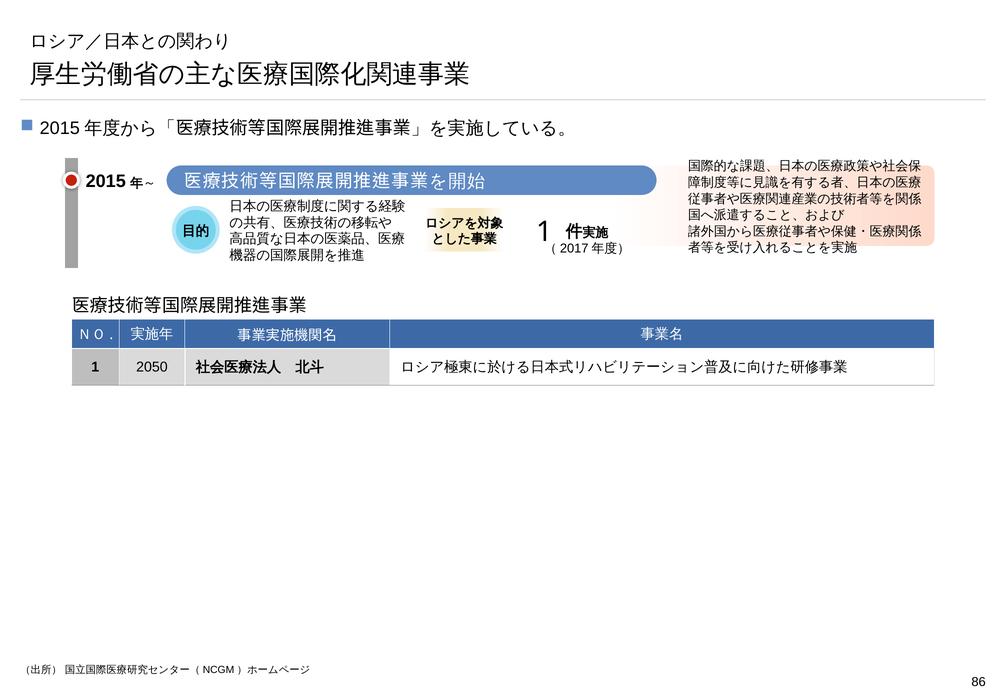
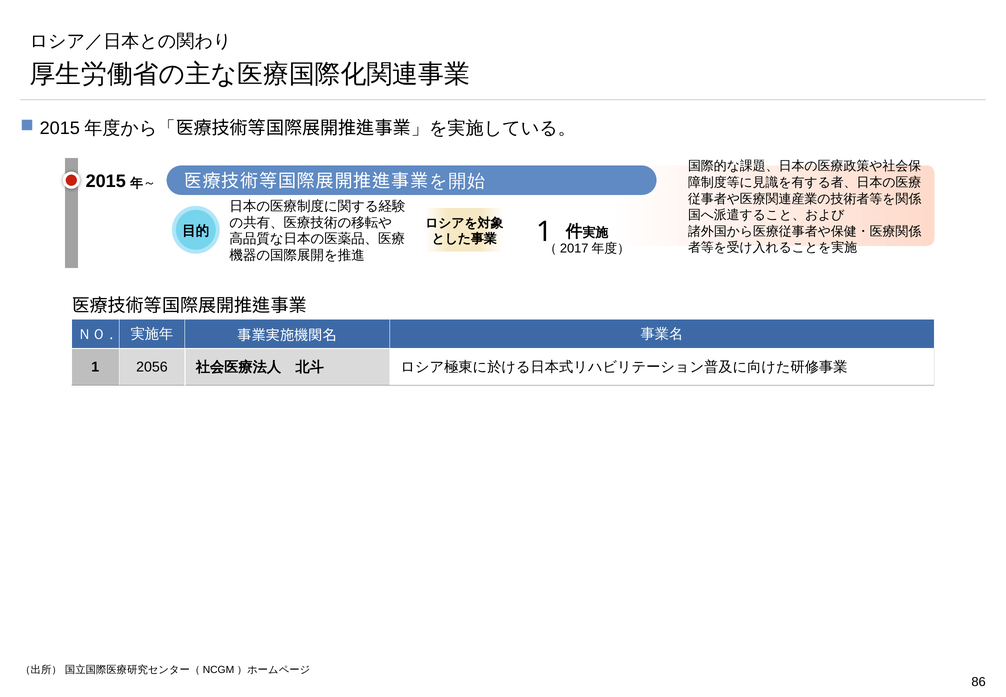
2050: 2050 -> 2056 (152, 367)
